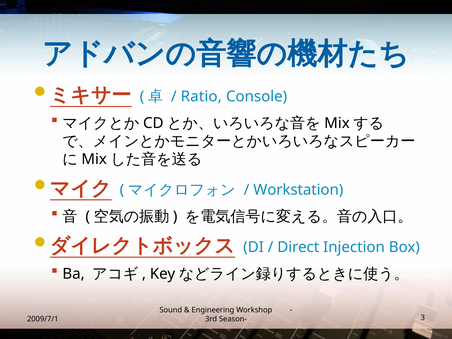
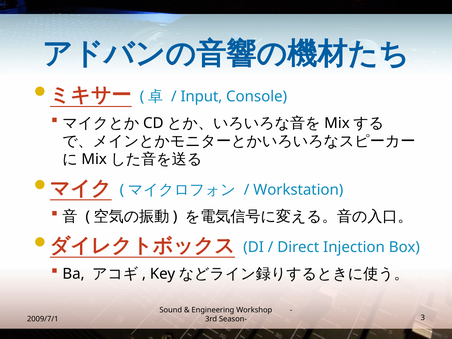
Ratio: Ratio -> Input (201, 96)
